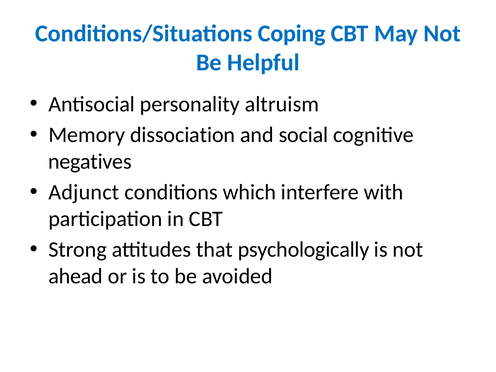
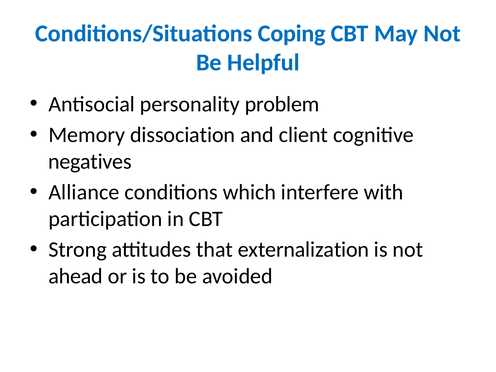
altruism: altruism -> problem (282, 104)
social: social -> client (303, 135)
Adjunct: Adjunct -> Alliance (84, 192)
psychologically: psychologically -> externalization (303, 250)
